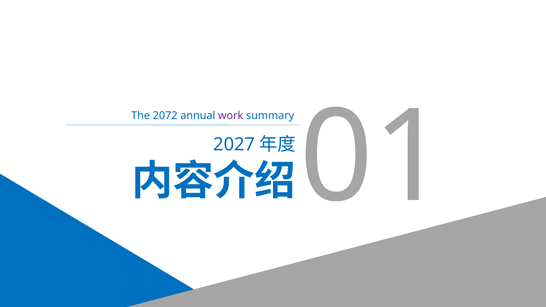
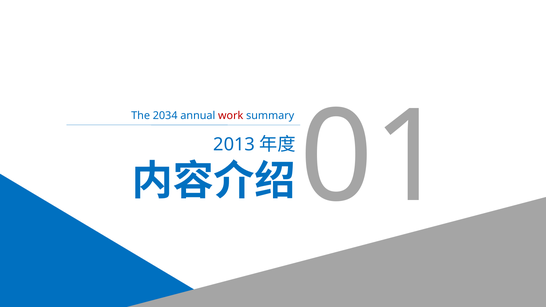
2072: 2072 -> 2034 (165, 116)
work colour: purple -> red (231, 116)
2027: 2027 -> 2013 (234, 144)
